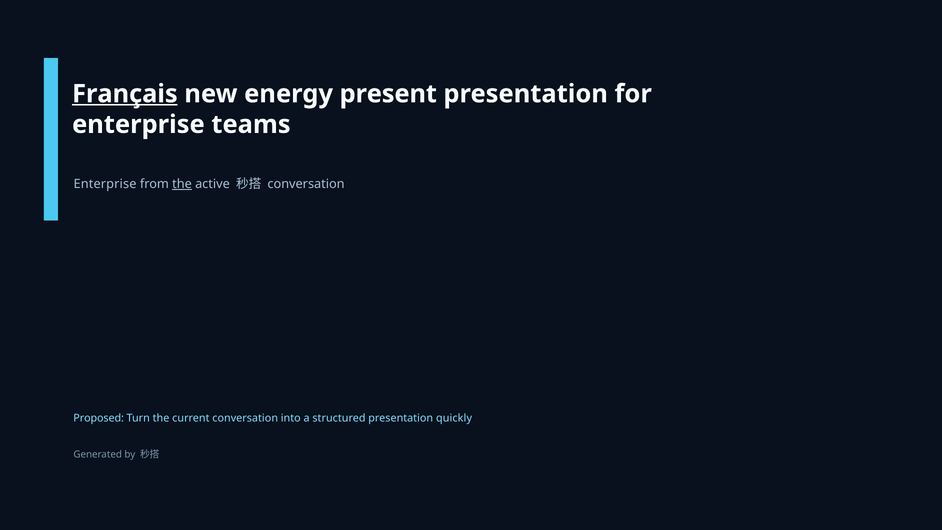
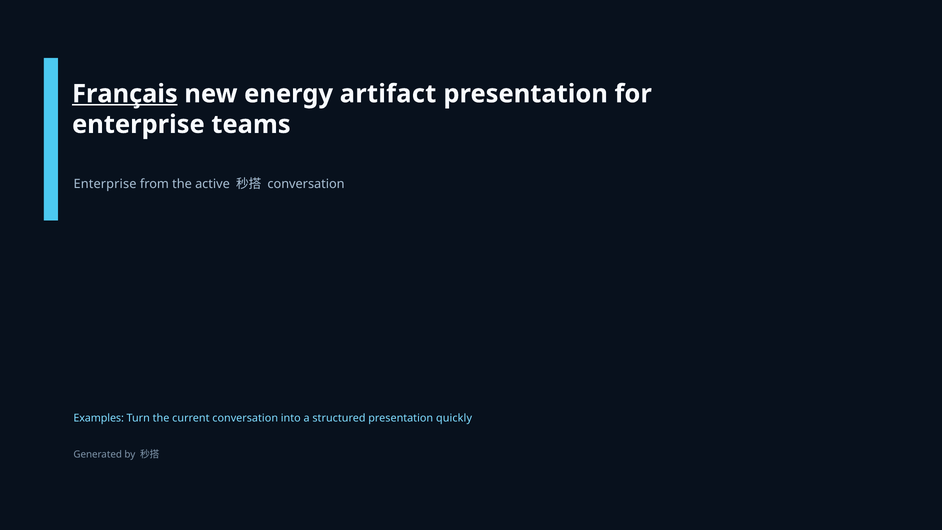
present: present -> artifact (388, 94)
the underline: present -> none (182, 184)
Proposed: Proposed -> Examples (99, 418)
